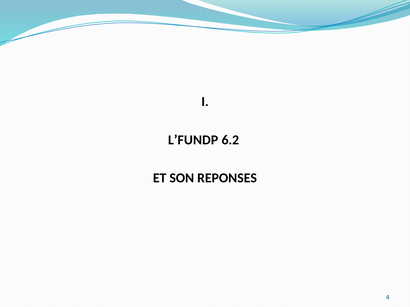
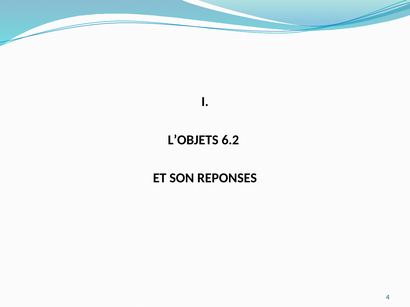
L’FUNDP: L’FUNDP -> L’OBJETS (193, 140)
